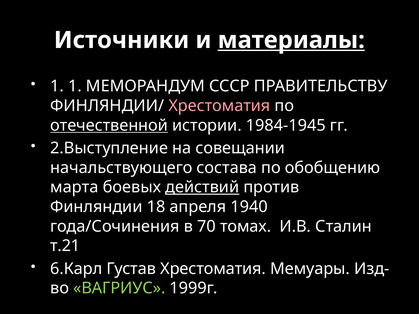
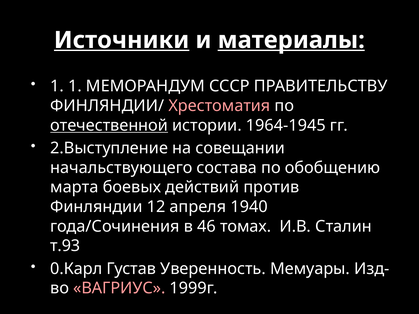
Источники underline: none -> present (122, 40)
1984-1945: 1984-1945 -> 1964-1945 (286, 125)
действий underline: present -> none (202, 187)
18: 18 -> 12 (156, 207)
70: 70 -> 46 (207, 227)
т.21: т.21 -> т.93 (65, 246)
6.Карл: 6.Карл -> 0.Карл (76, 269)
Густав Хрестоматия: Хрестоматия -> Уверенность (213, 269)
ВАГРИУС colour: light green -> pink (119, 288)
